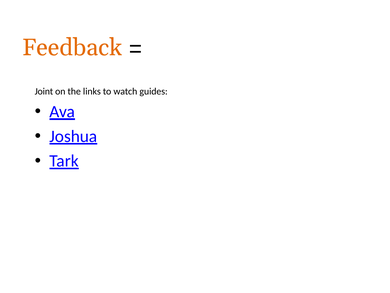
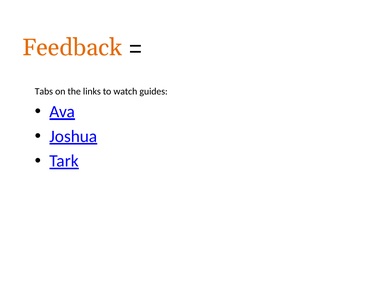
Joint: Joint -> Tabs (44, 91)
